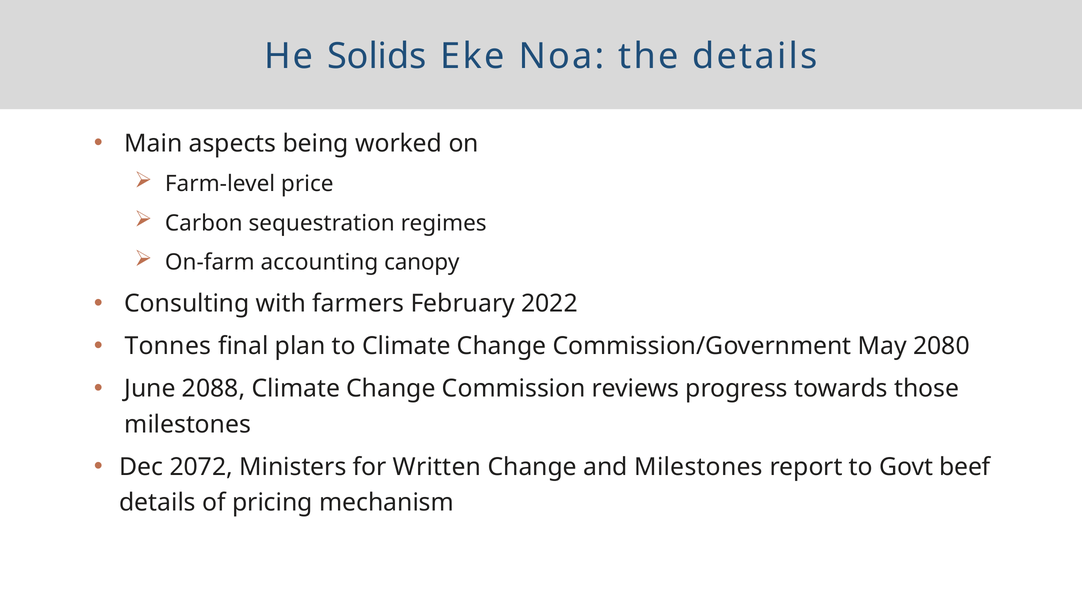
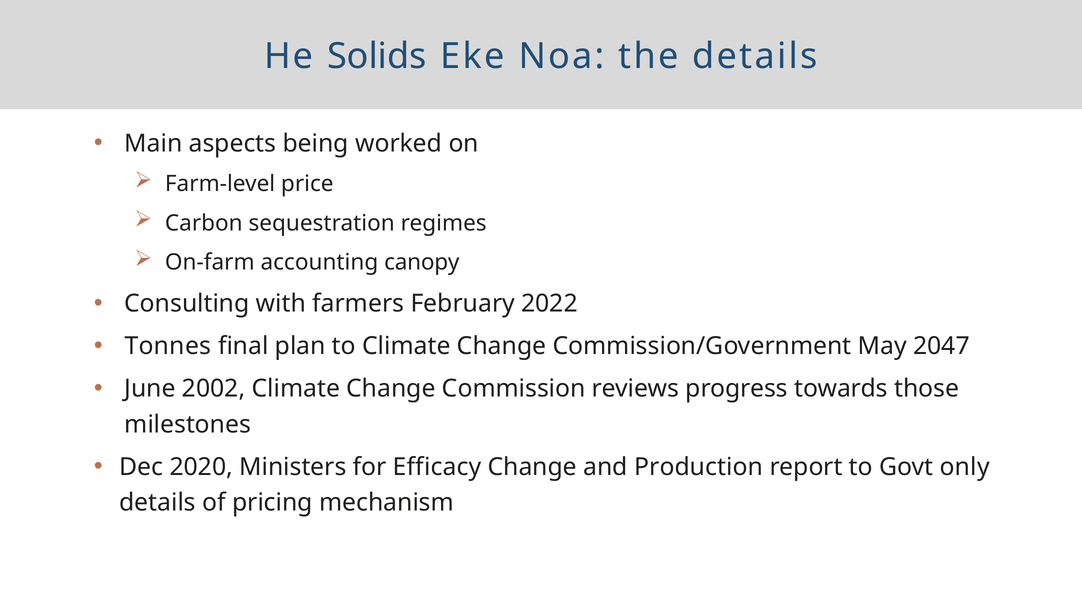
2080: 2080 -> 2047 (941, 346)
2088: 2088 -> 2002 (214, 388)
2072: 2072 -> 2020 (201, 467)
Written: Written -> Efficacy (437, 467)
and Milestones: Milestones -> Production (699, 467)
beef: beef -> only (965, 467)
